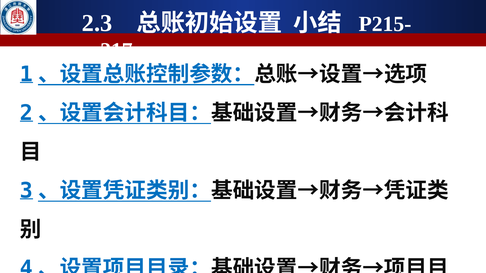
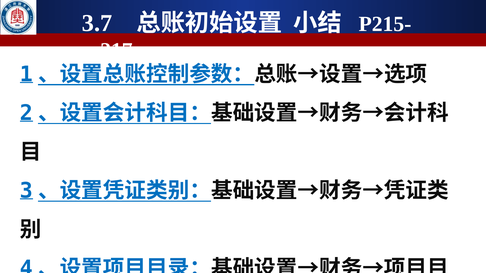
2.3: 2.3 -> 3.7 (97, 23)
